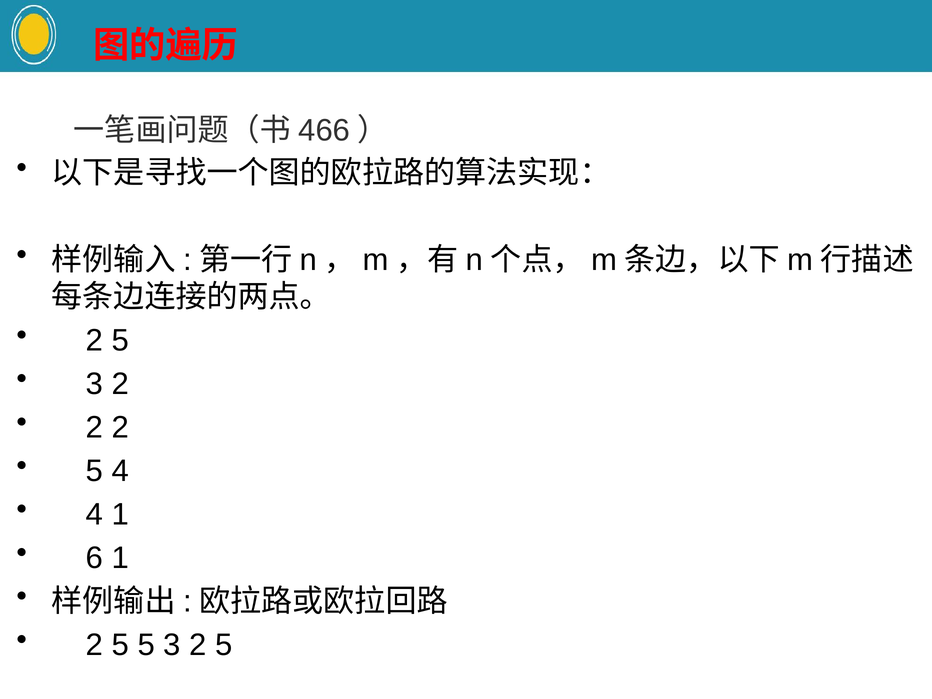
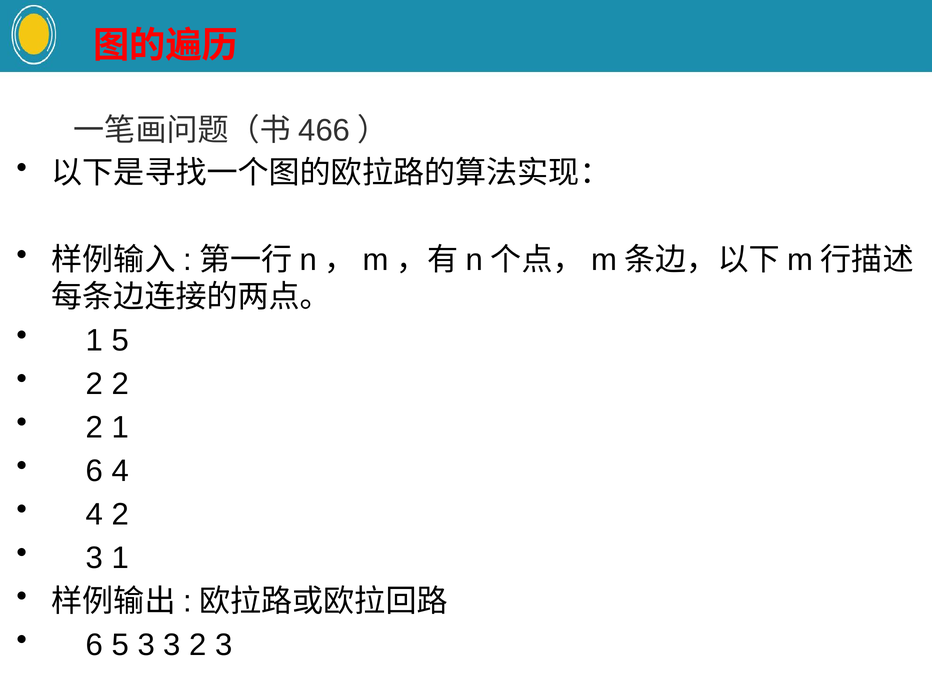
2: 2 -> 1 (95, 341)
3: 3 -> 2 (95, 384)
2 2: 2 -> 1 (120, 428)
5: 5 -> 6 (95, 471)
4 1: 1 -> 2 (120, 515)
6: 6 -> 3 (95, 558)
2: 2 -> 6 (95, 645)
5 5: 5 -> 3 (146, 645)
3 2 5: 5 -> 3 (224, 645)
